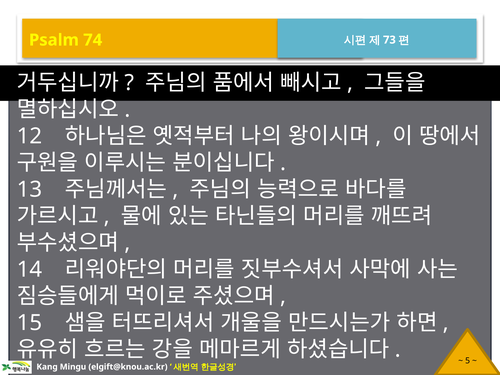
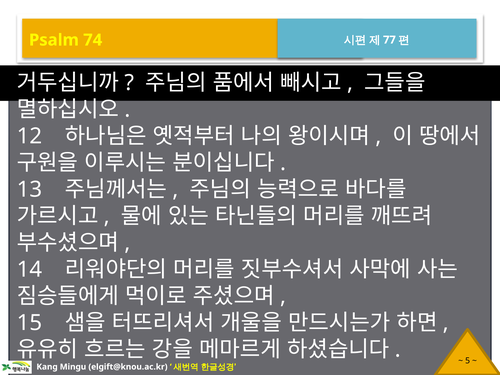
73: 73 -> 77 (389, 40)
